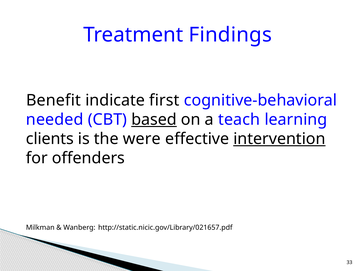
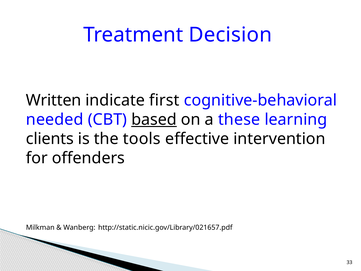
Findings: Findings -> Decision (230, 35)
Benefit: Benefit -> Written (54, 100)
teach: teach -> these (239, 119)
were: were -> tools (142, 139)
intervention underline: present -> none (279, 139)
